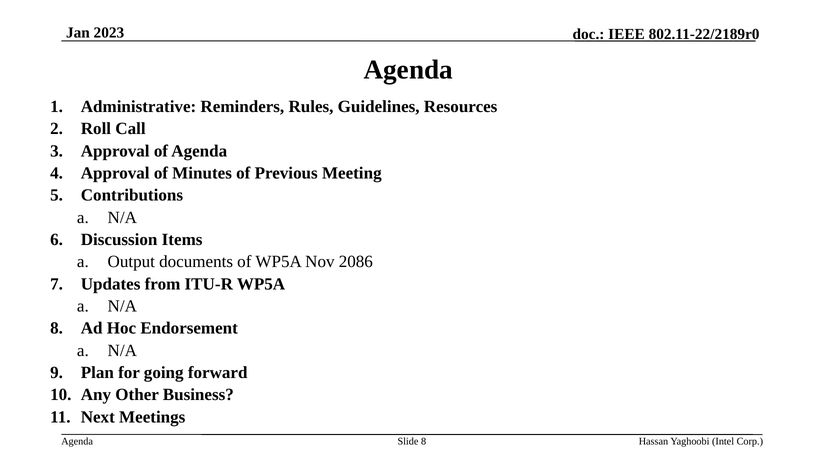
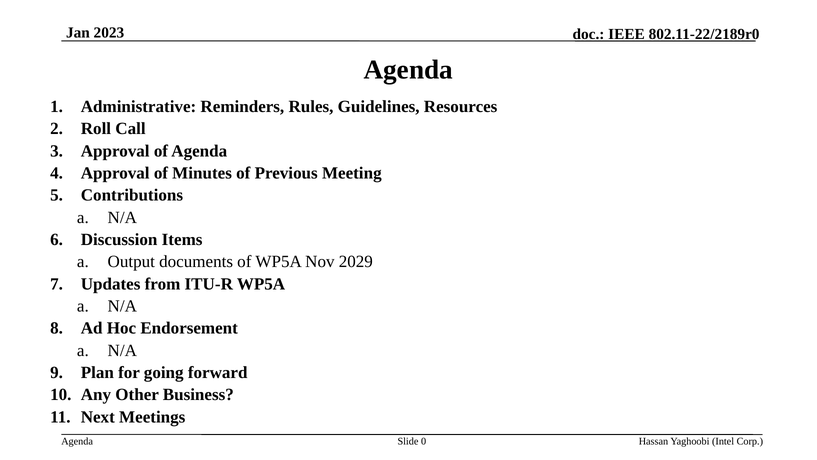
2086: 2086 -> 2029 (356, 262)
Slide 8: 8 -> 0 (424, 441)
